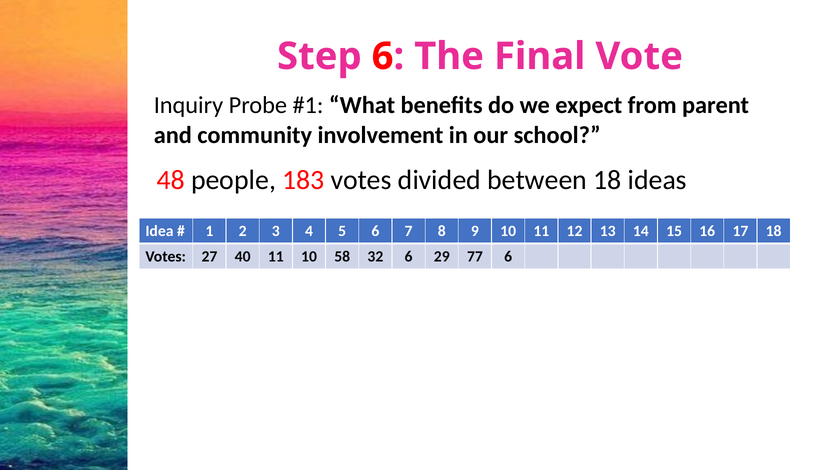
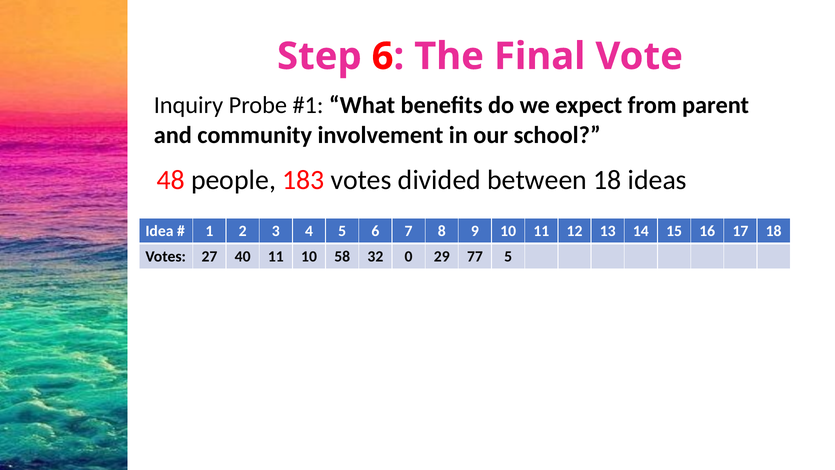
32 6: 6 -> 0 (409, 256)
77 6: 6 -> 5 (508, 256)
